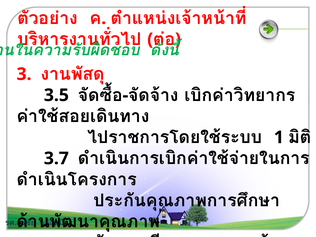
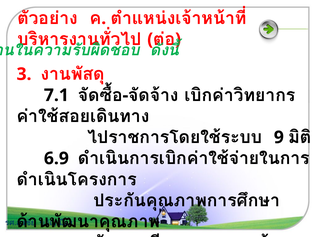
3.5: 3.5 -> 7.1 (56, 95)
1: 1 -> 9 (279, 137)
3.7: 3.7 -> 6.9 (56, 158)
